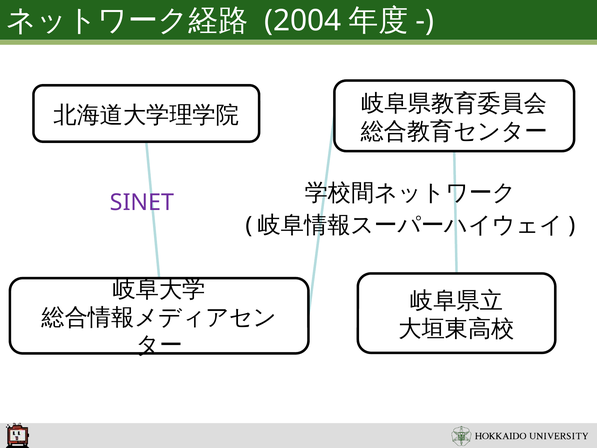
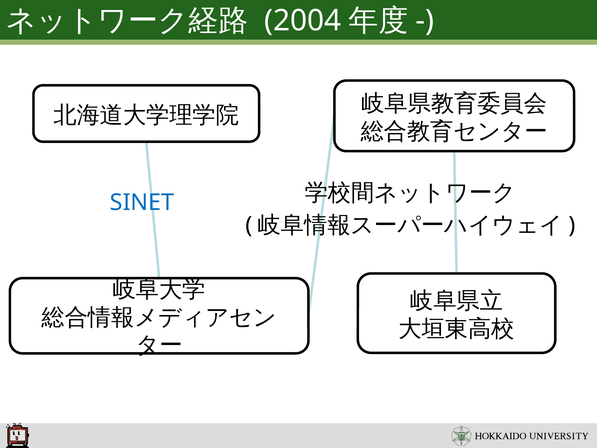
SINET colour: purple -> blue (142, 203)
